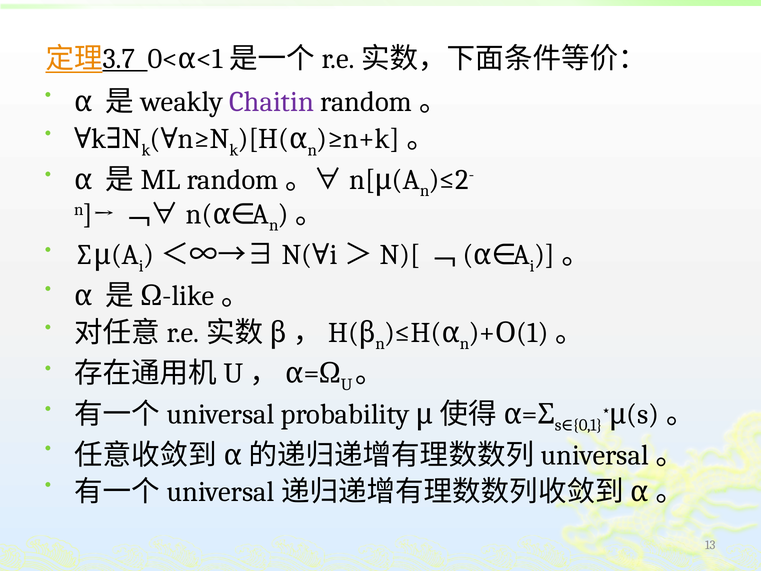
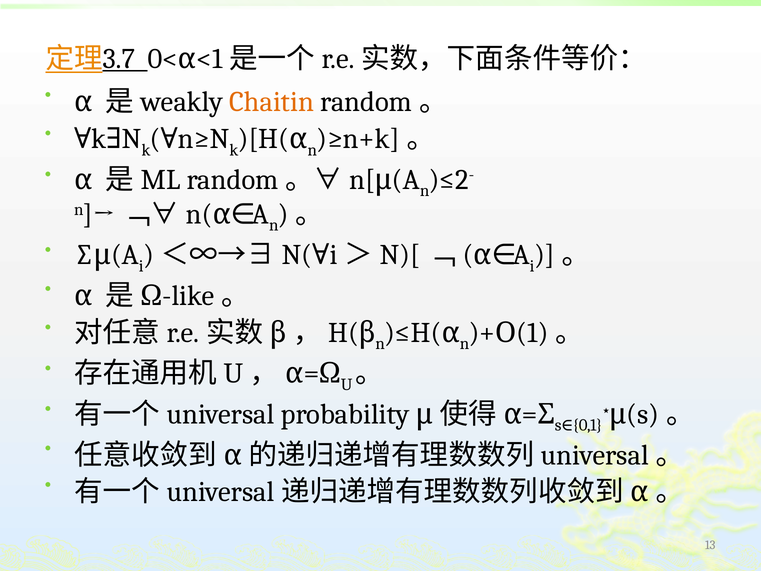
Chaitin colour: purple -> orange (272, 102)
